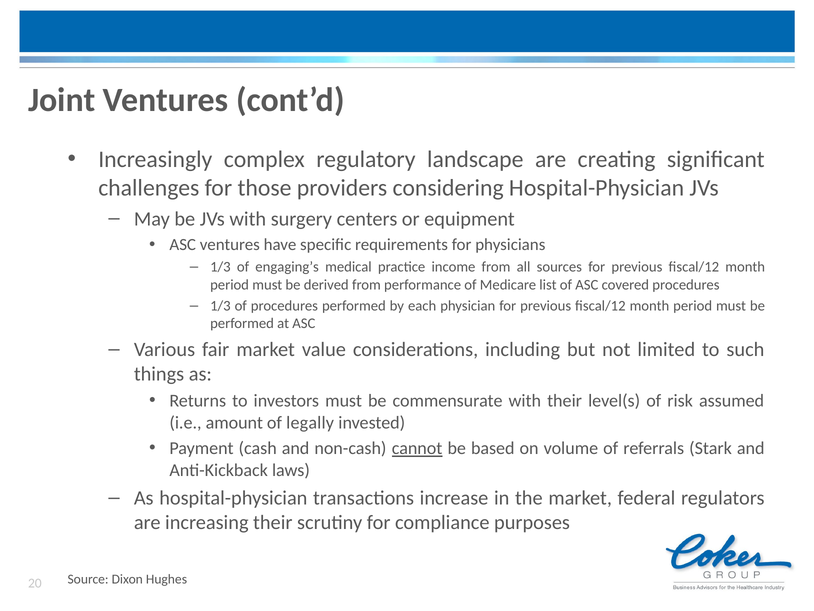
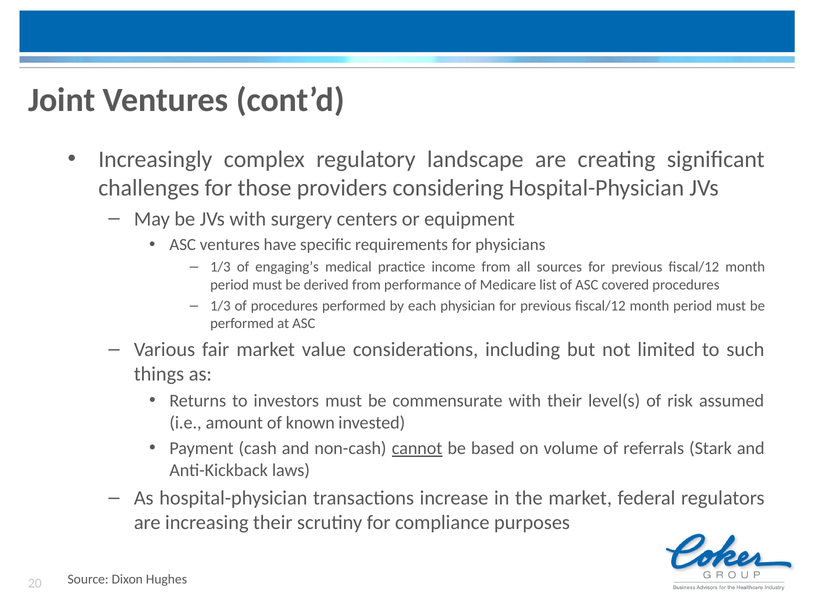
legally: legally -> known (310, 422)
